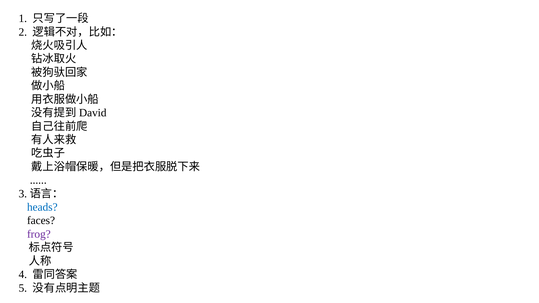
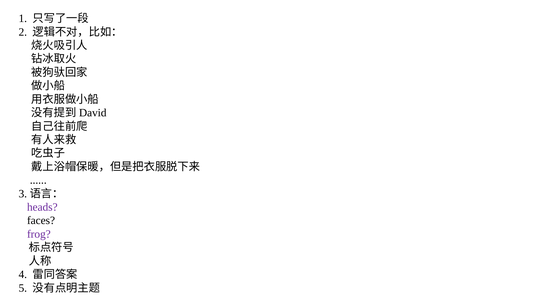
heads colour: blue -> purple (42, 207)
